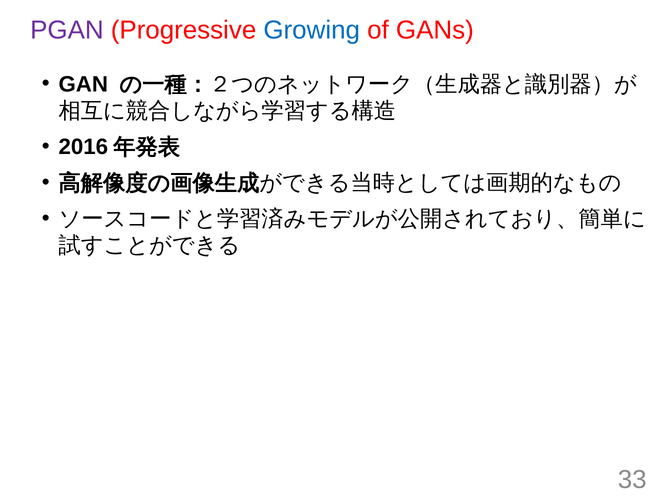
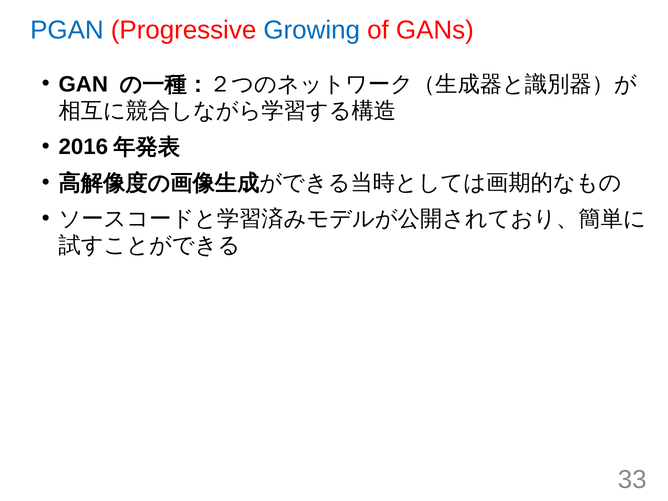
PGAN colour: purple -> blue (67, 30)
